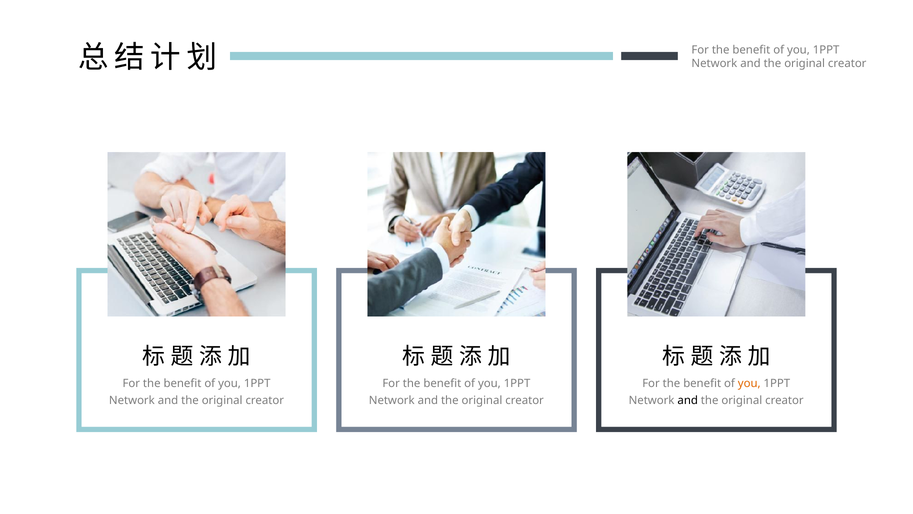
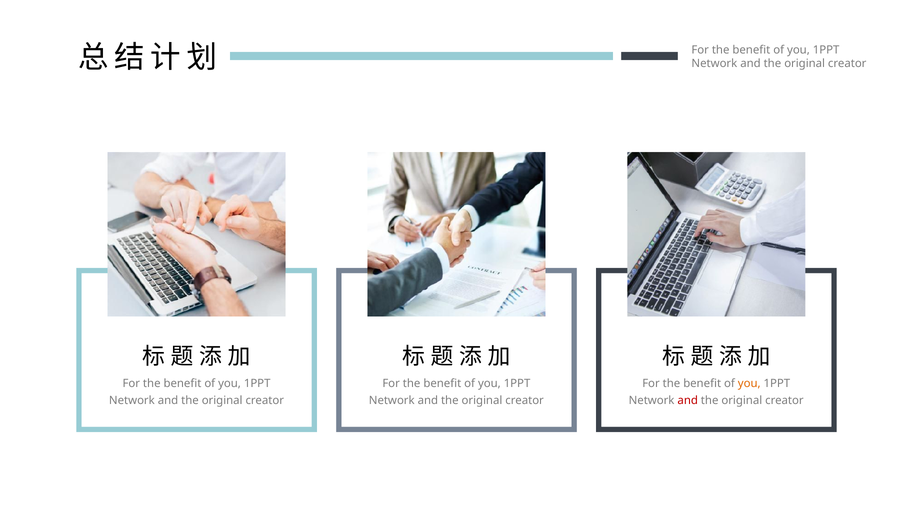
and colour: black -> red (688, 400)
